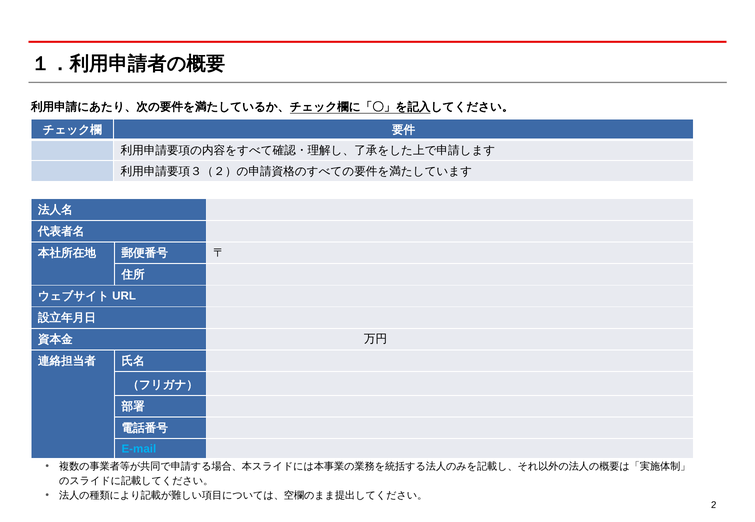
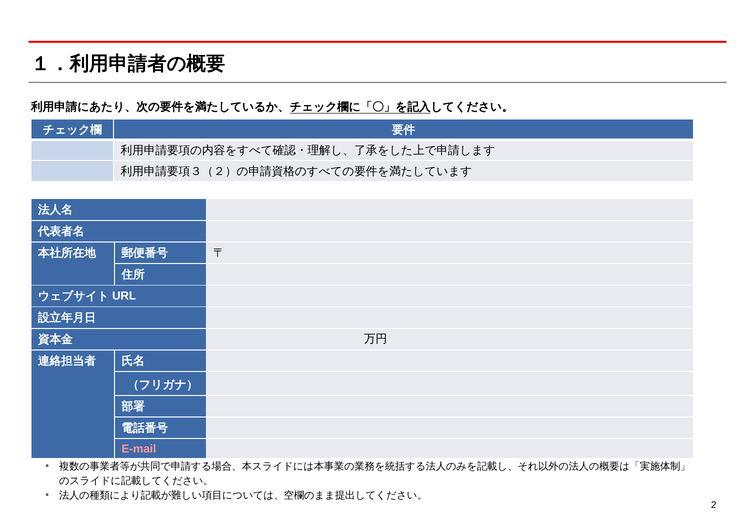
E-mail colour: light blue -> pink (139, 449)
